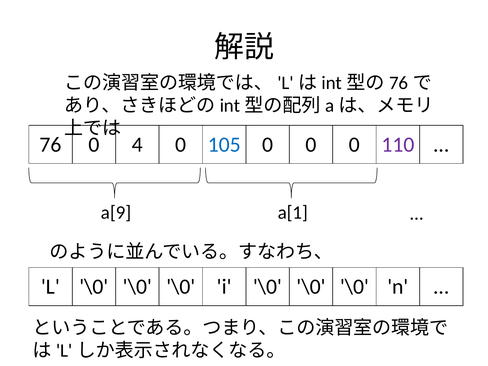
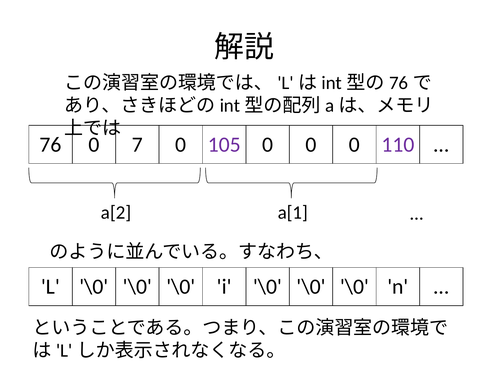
4: 4 -> 7 (137, 145)
105 colour: blue -> purple (224, 145)
a[9: a[9 -> a[2 (116, 212)
